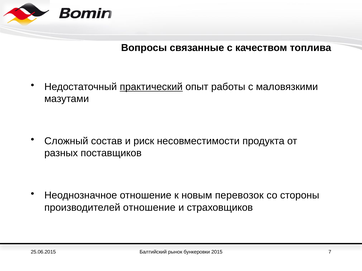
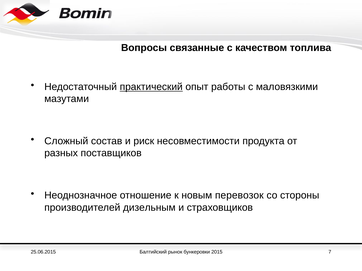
производителей отношение: отношение -> дизельным (149, 208)
